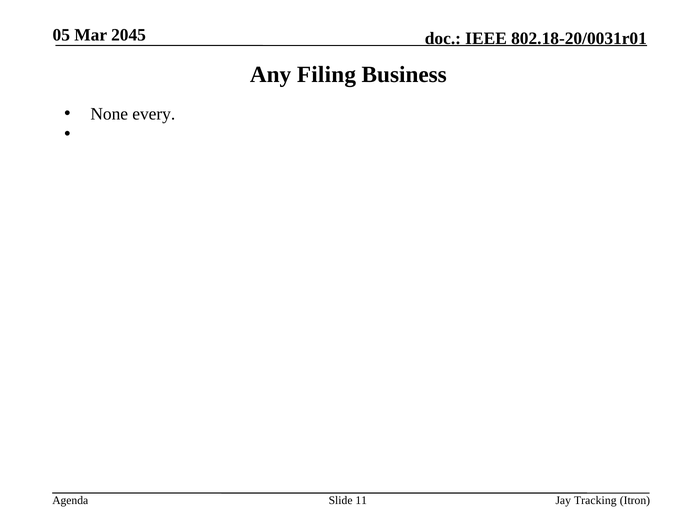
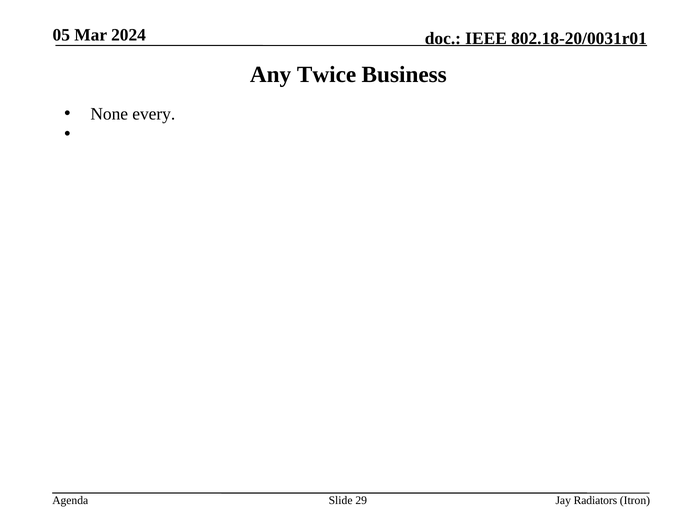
2045: 2045 -> 2024 (129, 35)
Filing: Filing -> Twice (327, 75)
11: 11 -> 29 (361, 501)
Tracking: Tracking -> Radiators (595, 501)
